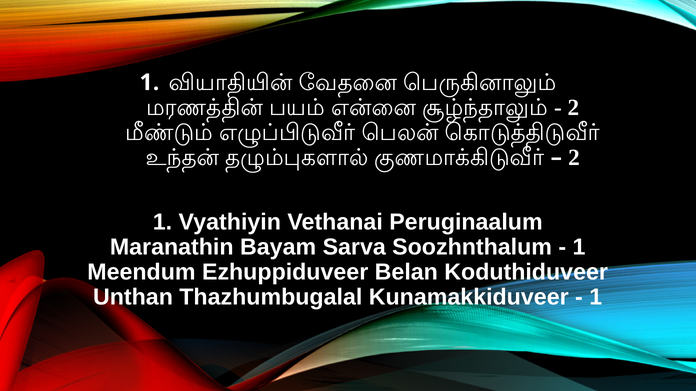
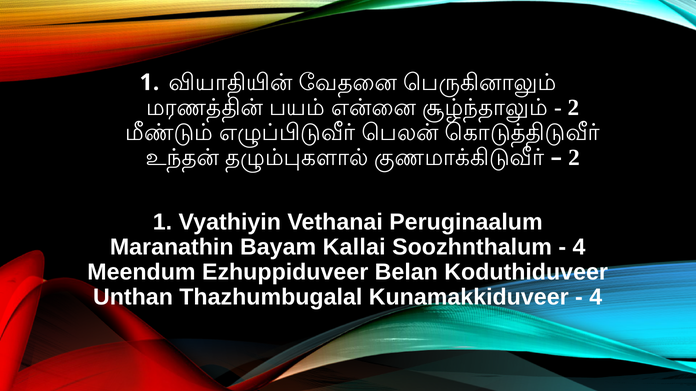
Sarva: Sarva -> Kallai (354, 247)
1: 1 -> 4 (579, 247)
1: 1 -> 4 (596, 298)
